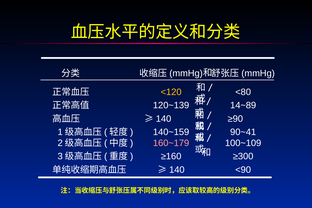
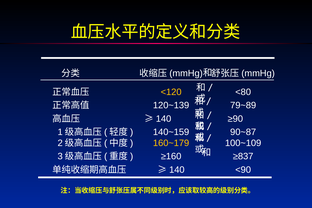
14~89: 14~89 -> 79~89 (243, 105)
90~41: 90~41 -> 90~87 (243, 132)
160~179 colour: pink -> yellow (171, 143)
≥300: ≥300 -> ≥837 (243, 156)
